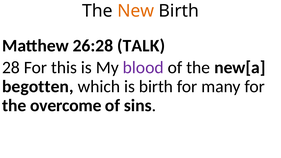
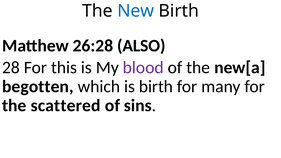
New colour: orange -> blue (136, 11)
TALK: TALK -> ALSO (141, 46)
overcome: overcome -> scattered (66, 106)
